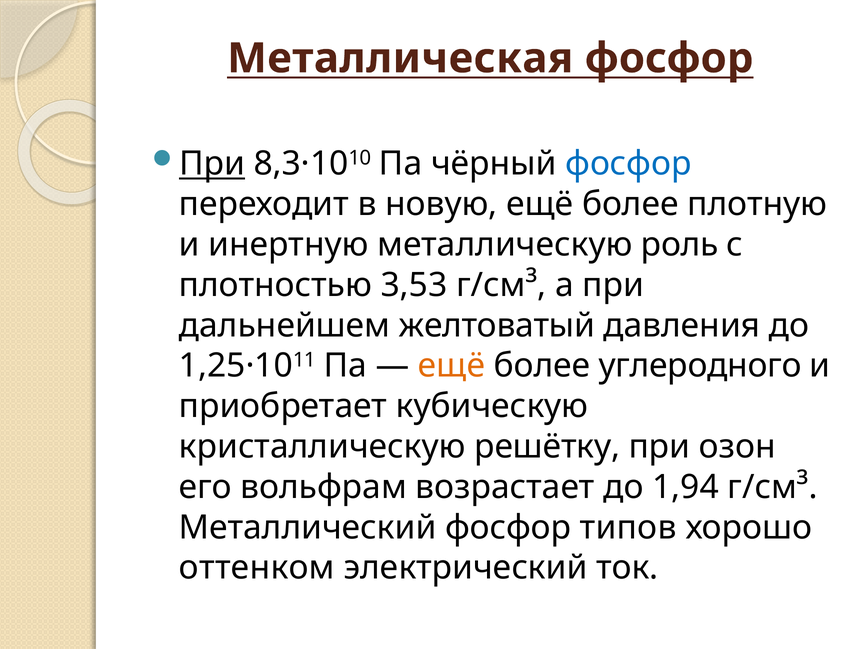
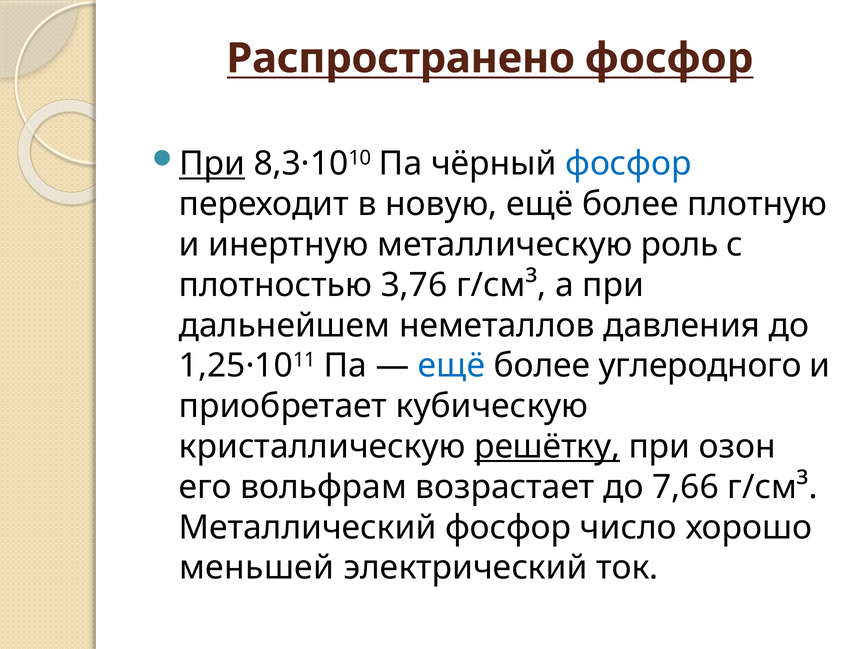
Металлическая: Металлическая -> Распространено (401, 58)
3,53: 3,53 -> 3,76 (414, 285)
желтоватый: желтоватый -> неметаллов (497, 325)
ещё colour: orange -> blue (451, 366)
решётку underline: none -> present (547, 446)
1,94: 1,94 -> 7,66 (685, 487)
типов: типов -> число (628, 527)
оттенком: оттенком -> меньшей (257, 568)
